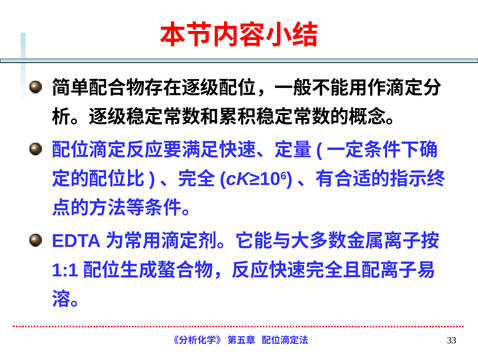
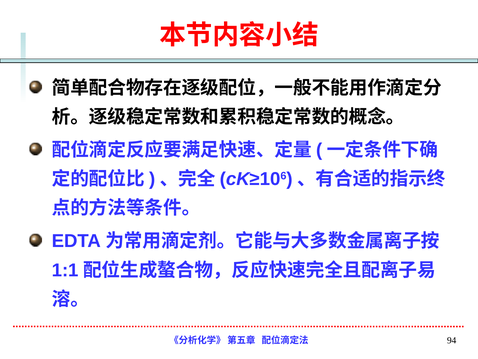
33: 33 -> 94 (452, 340)
